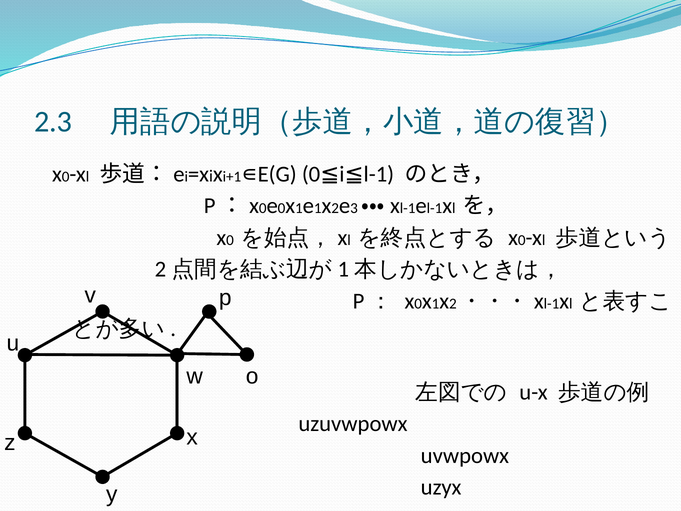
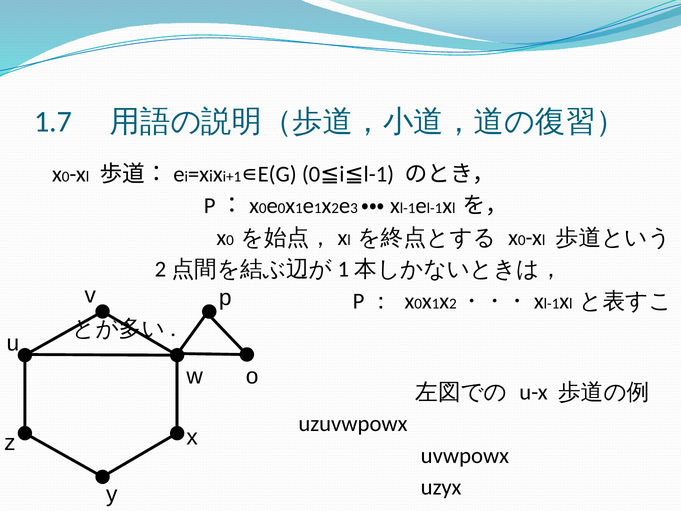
2.3: 2.3 -> 1.7 (53, 122)
